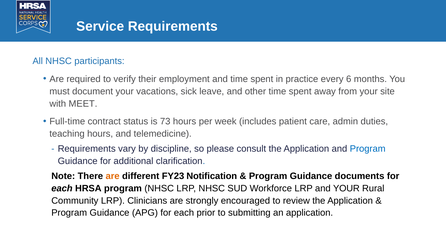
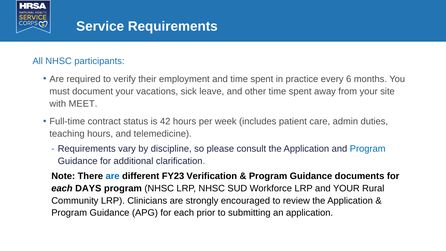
73: 73 -> 42 (165, 121)
are colour: orange -> blue (113, 176)
Notification: Notification -> Verification (212, 176)
HRSA: HRSA -> DAYS (88, 188)
